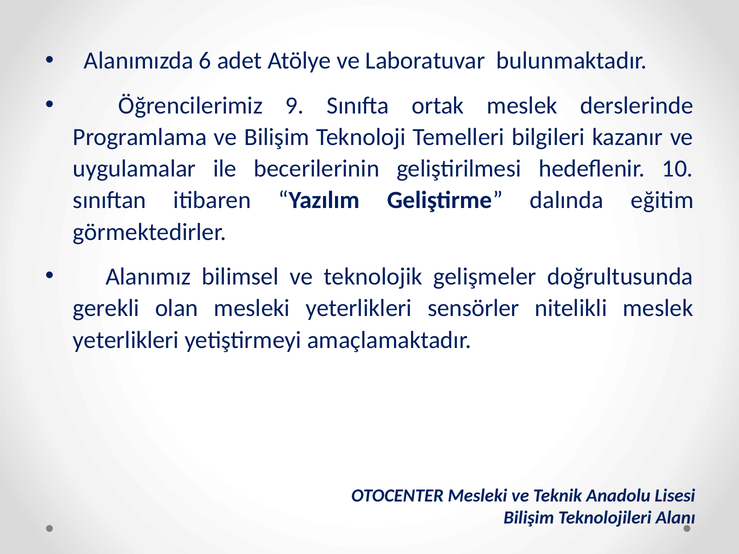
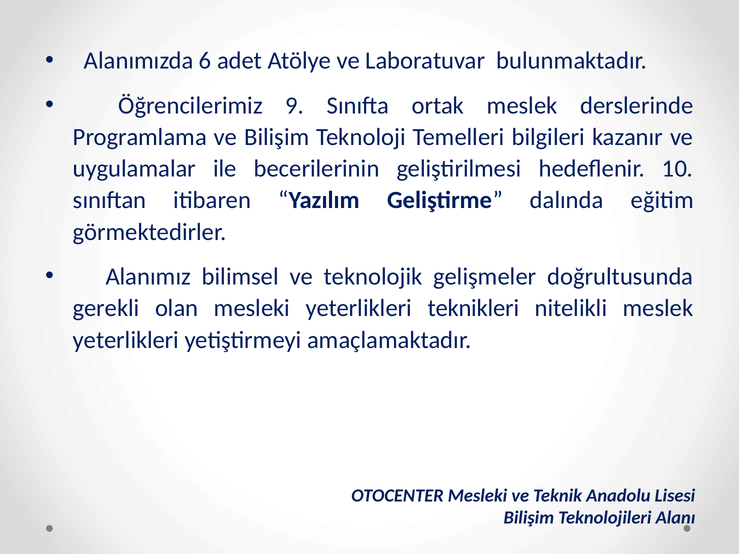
sensörler: sensörler -> teknikleri (473, 308)
